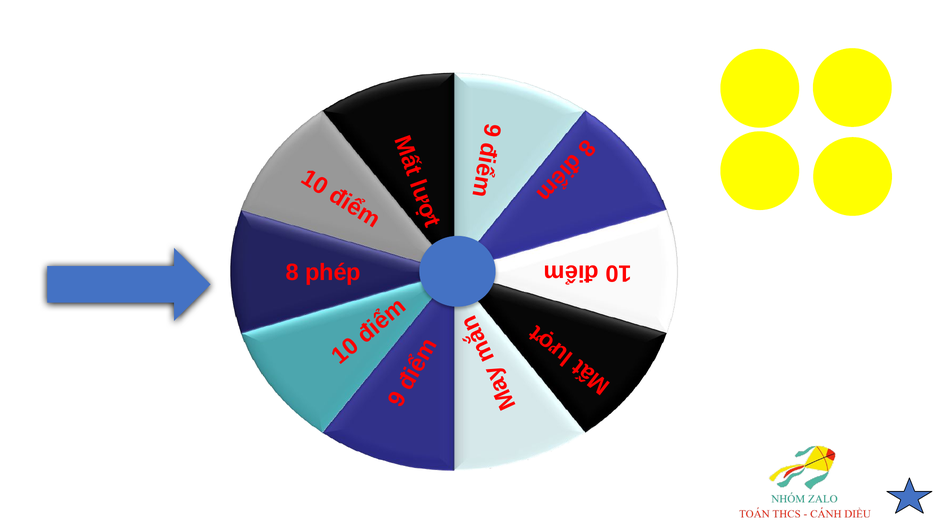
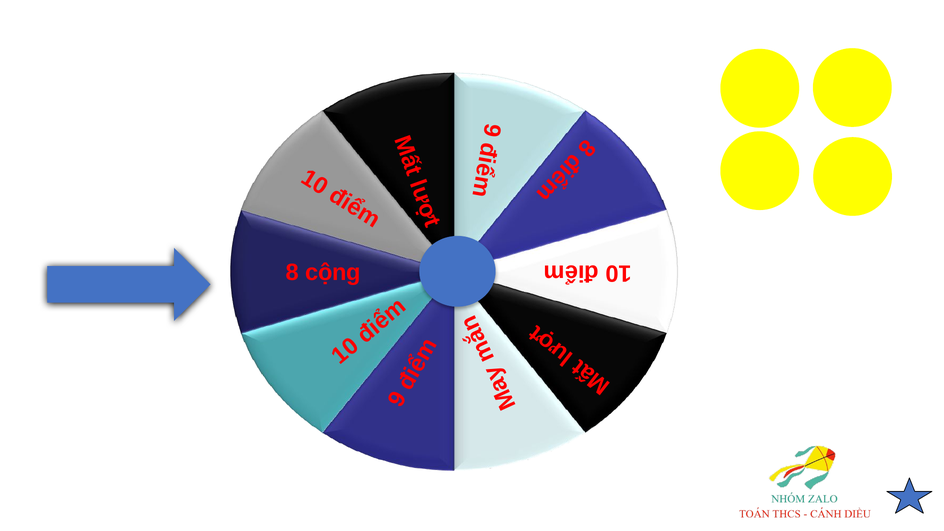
phép: phép -> cộng (333, 273)
